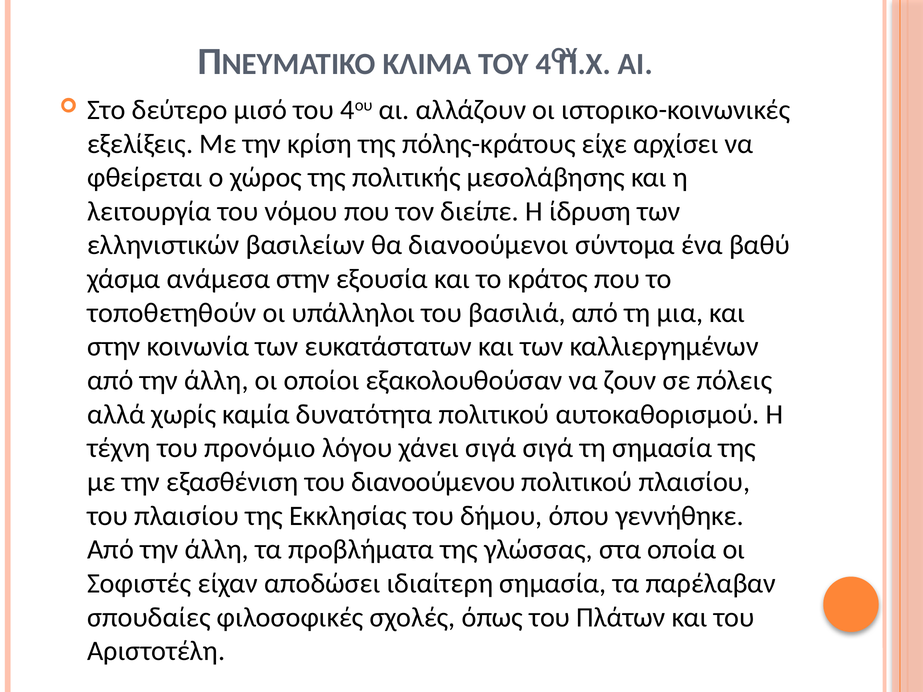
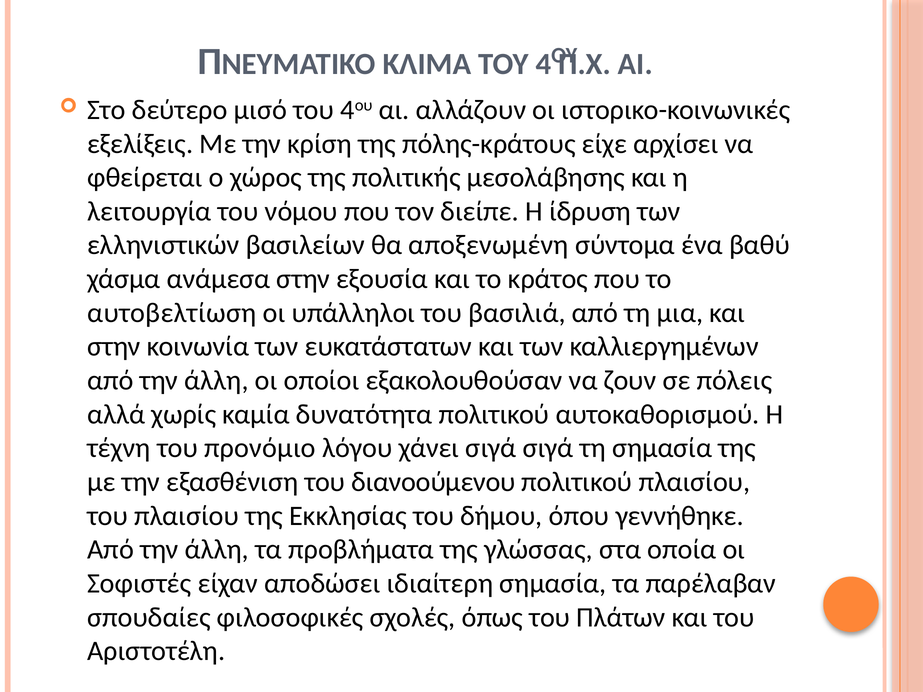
διανοούμενοι: διανοούμενοι -> αποξενωμένη (488, 245)
τοποθετηθούν: τοποθετηθούν -> αυτοβελτίωση (172, 313)
